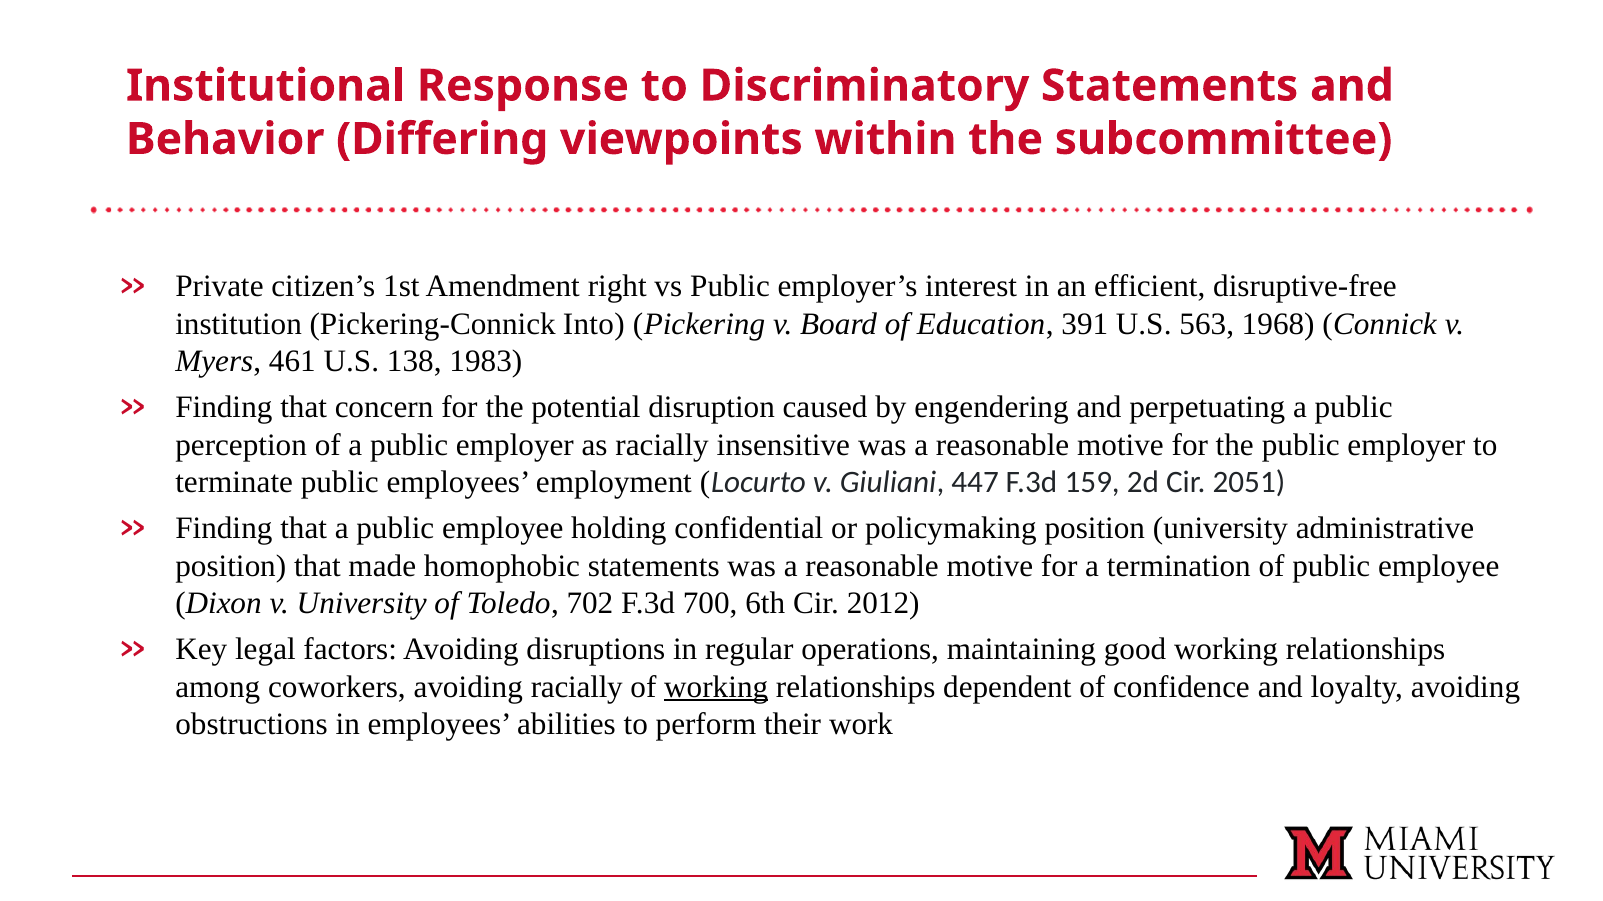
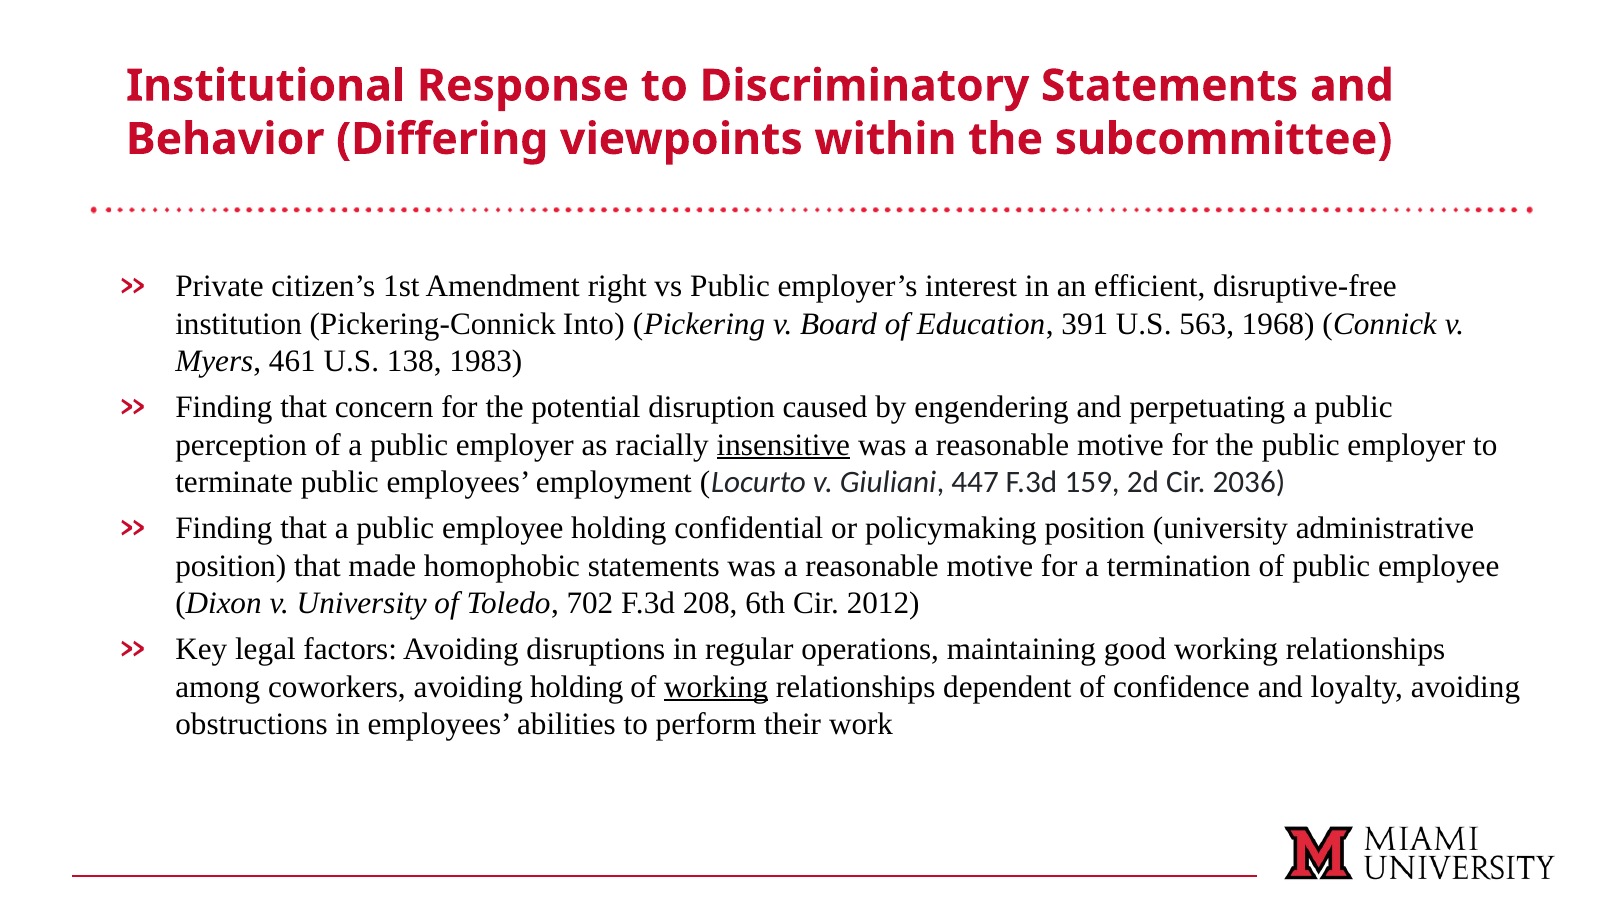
insensitive underline: none -> present (783, 445)
2051: 2051 -> 2036 (1249, 483)
700: 700 -> 208 (710, 604)
avoiding racially: racially -> holding (577, 688)
